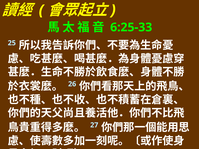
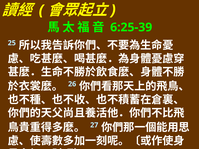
6:25-33: 6:25-33 -> 6:25-39 (131, 27)
